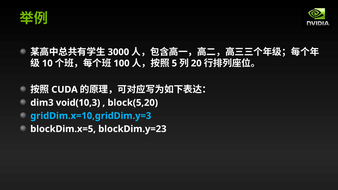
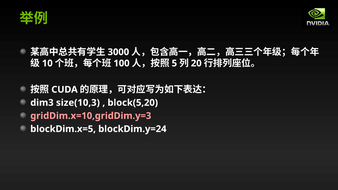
void(10,3: void(10,3 -> size(10,3 (78, 103)
gridDim.x=10,gridDim.y=3 colour: light blue -> pink (91, 116)
blockDim.y=23: blockDim.y=23 -> blockDim.y=24 (132, 129)
